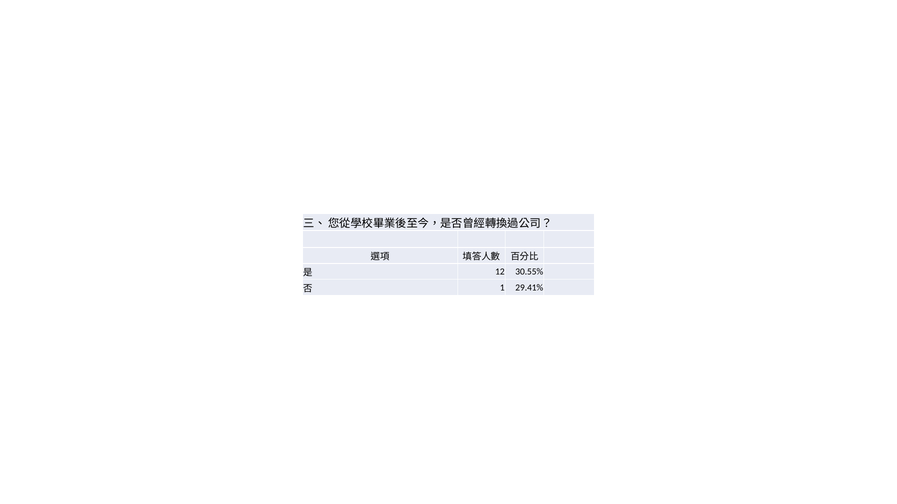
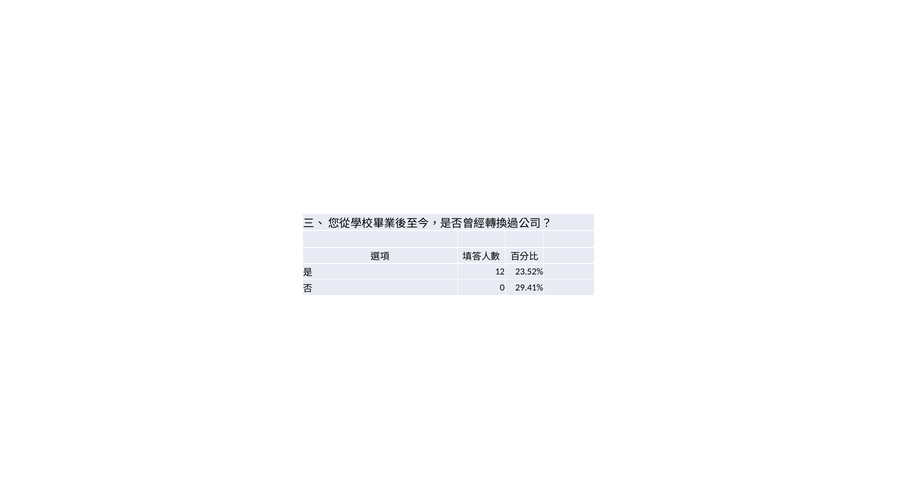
30.55%: 30.55% -> 23.52% (529, 272)
1: 1 -> 0 (502, 288)
